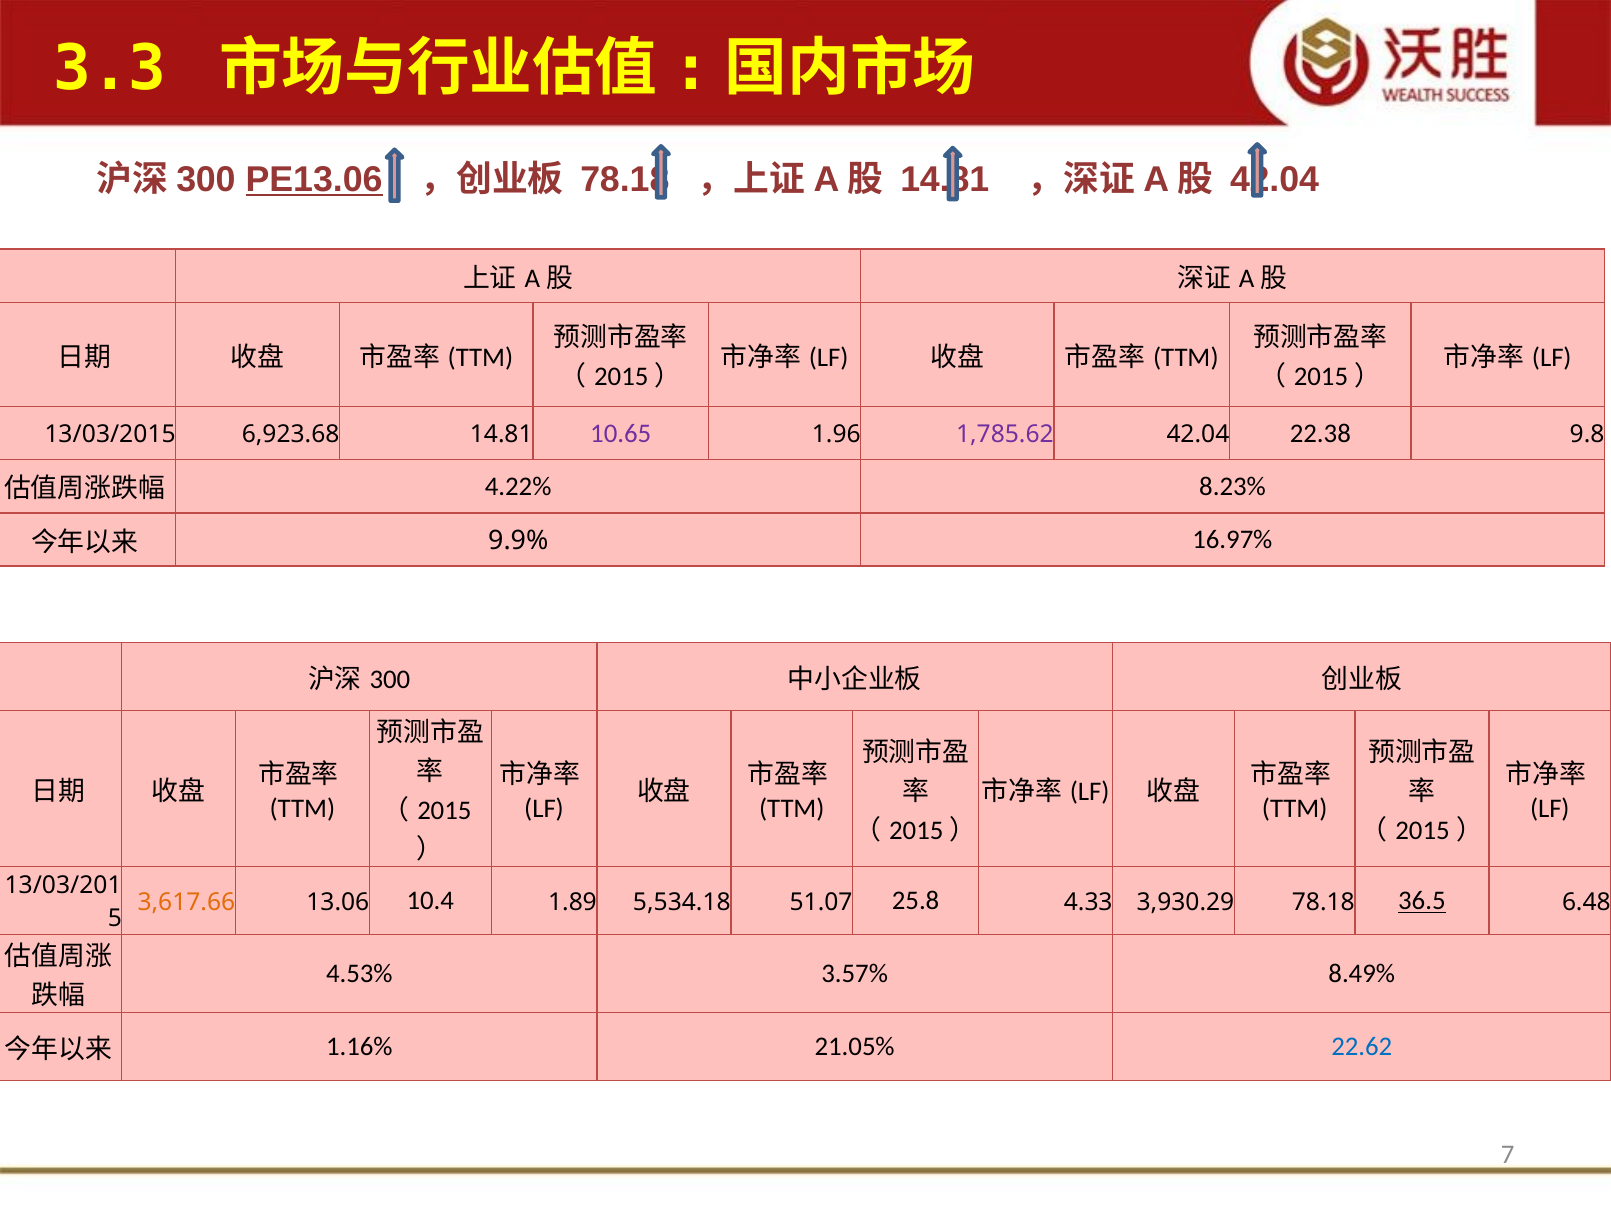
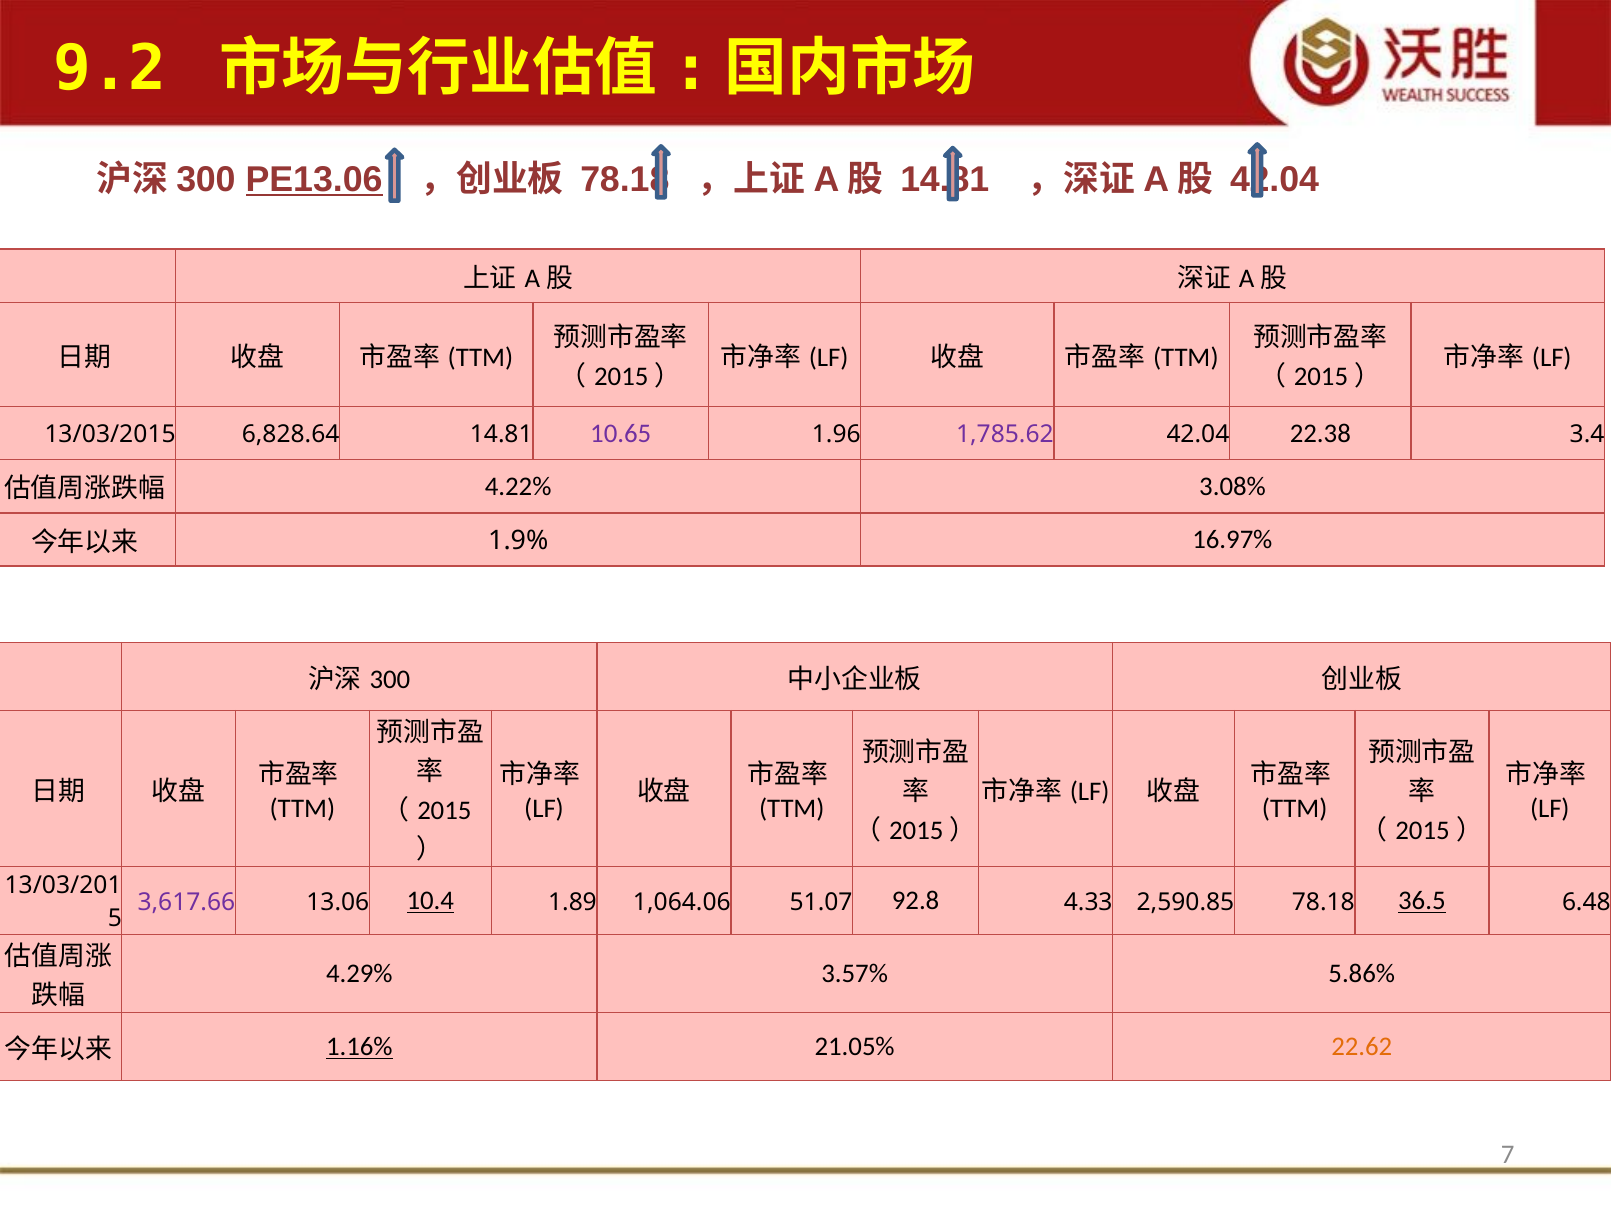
3.3: 3.3 -> 9.2 (110, 69)
6,923.68: 6,923.68 -> 6,828.64 (291, 434)
9.8: 9.8 -> 3.4 (1587, 434)
8.23%: 8.23% -> 3.08% (1233, 486)
9.9%: 9.9% -> 1.9% (518, 541)
3,617.66 colour: orange -> purple (186, 901)
10.4 underline: none -> present (430, 900)
5,534.18: 5,534.18 -> 1,064.06 (682, 901)
25.8: 25.8 -> 92.8 (916, 900)
3,930.29: 3,930.29 -> 2,590.85 (1185, 901)
4.53%: 4.53% -> 4.29% (359, 973)
8.49%: 8.49% -> 5.86% (1362, 973)
1.16% underline: none -> present (359, 1046)
22.62 colour: blue -> orange (1362, 1046)
